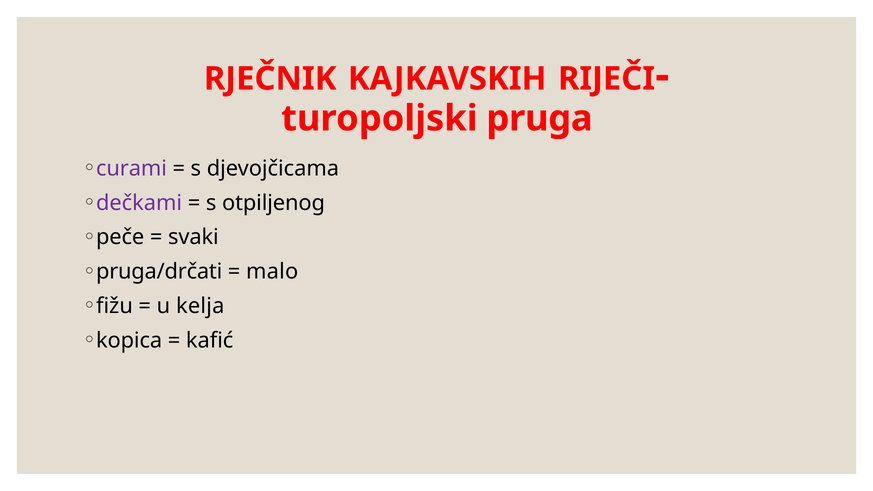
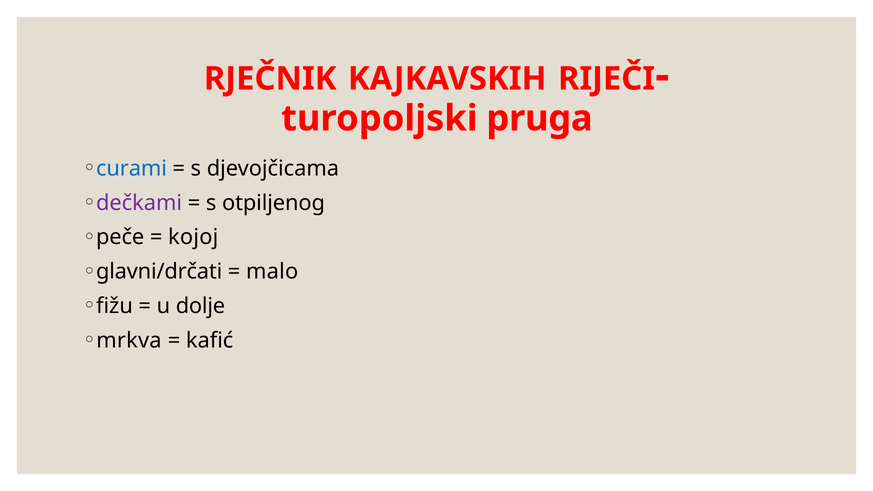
curami colour: purple -> blue (131, 168)
svaki: svaki -> kojoj (193, 237)
pruga/drčati: pruga/drčati -> glavni/drčati (159, 272)
kelja: kelja -> dolje (200, 306)
kopica: kopica -> mrkva (129, 340)
